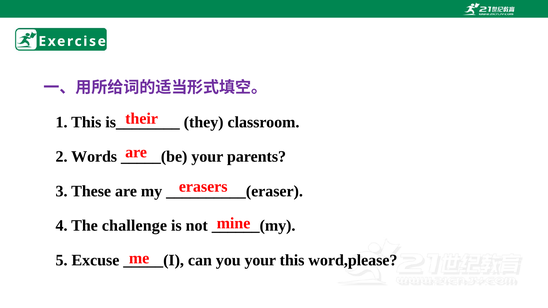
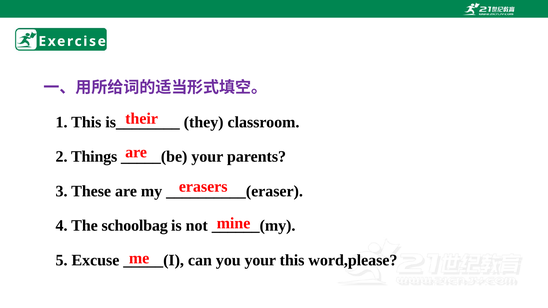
Words: Words -> Things (94, 157)
challenge: challenge -> schoolbag (135, 226)
